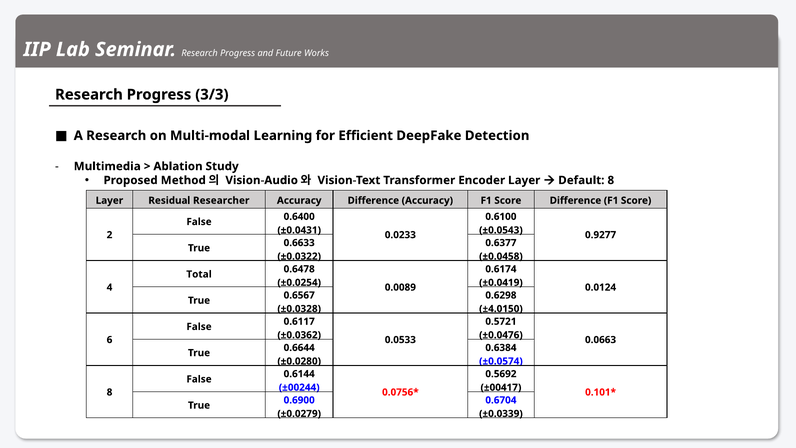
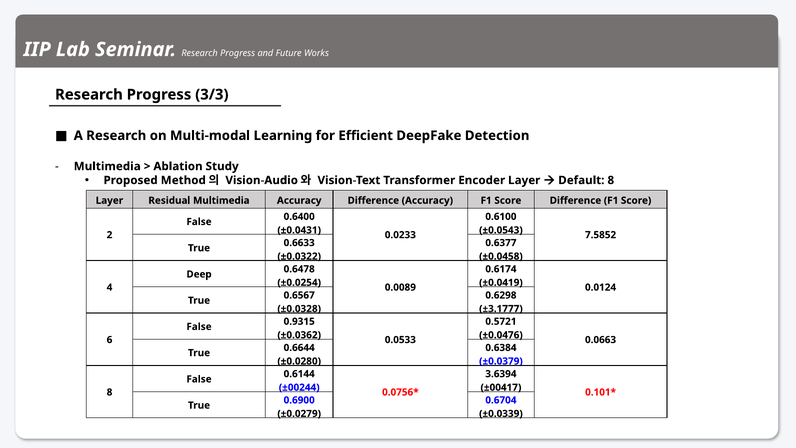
Residual Researcher: Researcher -> Multimedia (221, 200)
0.9277: 0.9277 -> 7.5852 (601, 235)
Total: Total -> Deep (199, 274)
±4.0150: ±4.0150 -> ±3.1777 (501, 309)
0.6117: 0.6117 -> 0.9315 (299, 321)
±0.0574: ±0.0574 -> ±0.0379 (501, 361)
0.5692: 0.5692 -> 3.6394 (501, 374)
